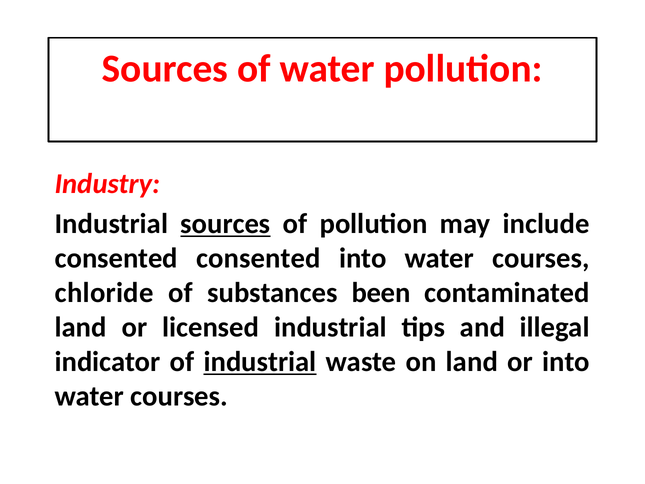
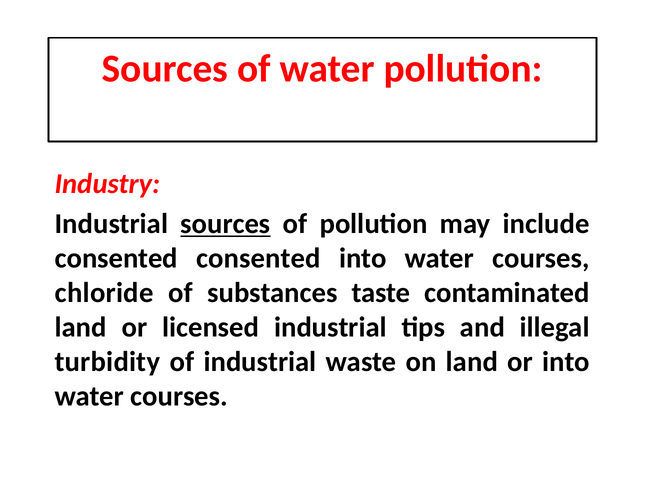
been: been -> taste (381, 293)
indicator: indicator -> turbidity (107, 362)
industrial underline: present -> none (260, 362)
